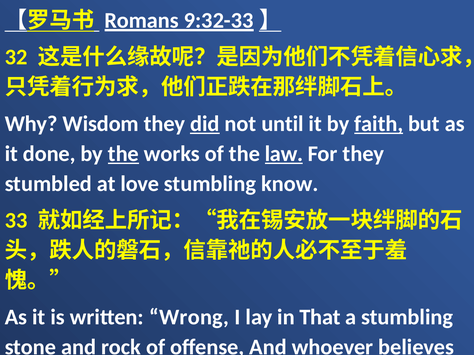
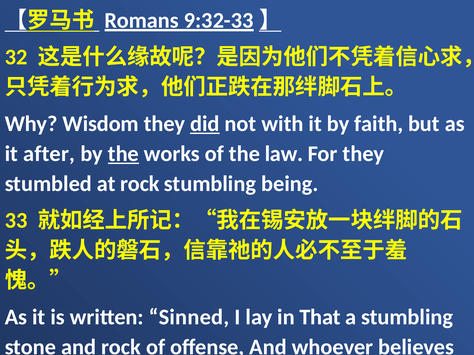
until: until -> with (282, 124)
faith underline: present -> none (379, 124)
done: done -> after (49, 154)
law underline: present -> none (284, 154)
at love: love -> rock (140, 184)
know: know -> being (290, 184)
Wrong: Wrong -> Sinned (189, 317)
